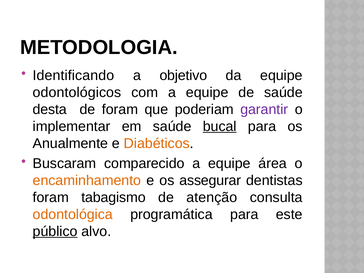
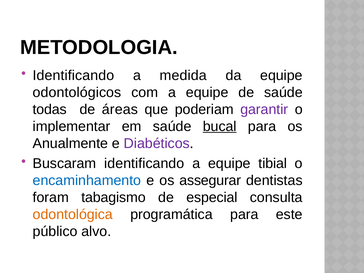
objetivo: objetivo -> medida (183, 75)
desta: desta -> todas (50, 109)
de foram: foram -> áreas (120, 109)
Diabéticos colour: orange -> purple (157, 143)
Buscaram comparecido: comparecido -> identificando (144, 163)
área: área -> tibial (273, 163)
encaminhamento colour: orange -> blue (87, 180)
atenção: atenção -> especial (212, 197)
público underline: present -> none (55, 231)
